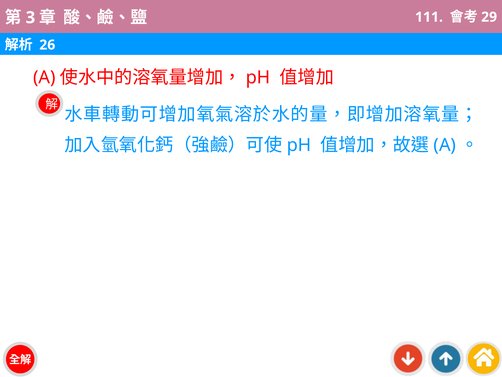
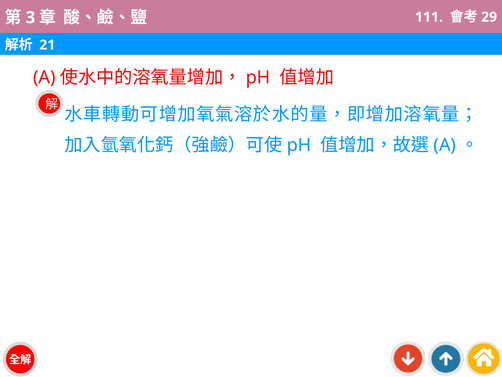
26: 26 -> 21 (47, 45)
